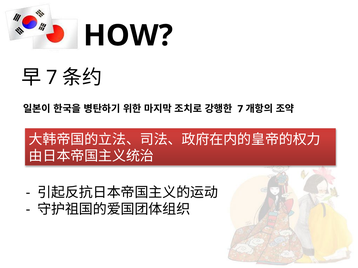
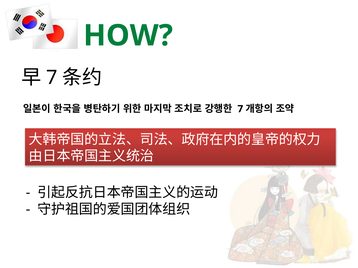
HOW colour: black -> green (128, 36)
